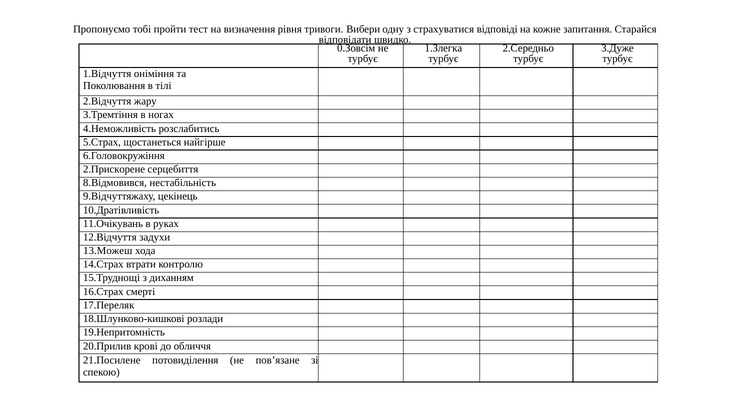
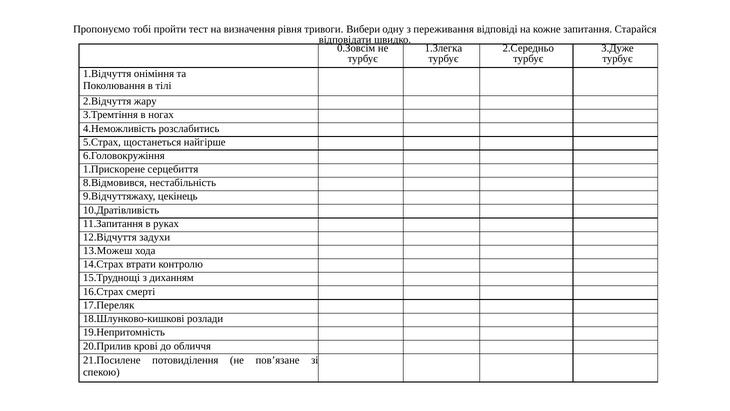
страхуватися: страхуватися -> переживання (444, 29)
2.Прискорене: 2.Прискорене -> 1.Прискорене (114, 169)
11.Очікувань: 11.Очікувань -> 11.Запитання (113, 223)
